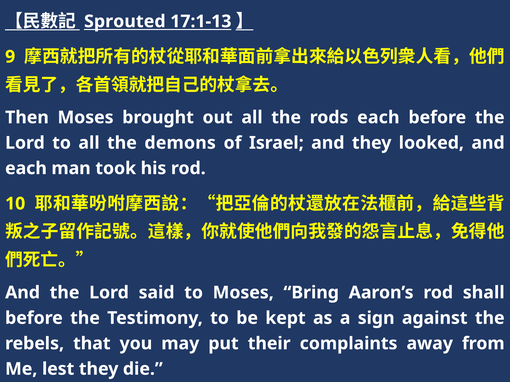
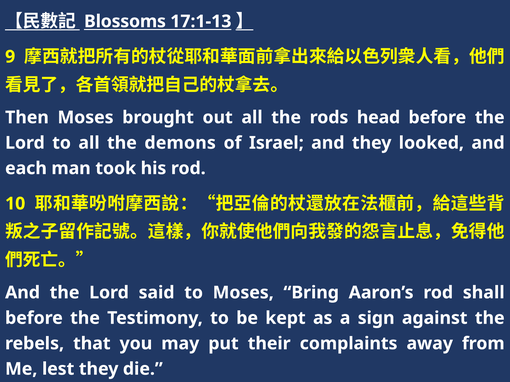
Sprouted: Sprouted -> Blossoms (125, 21)
rods each: each -> head (379, 118)
